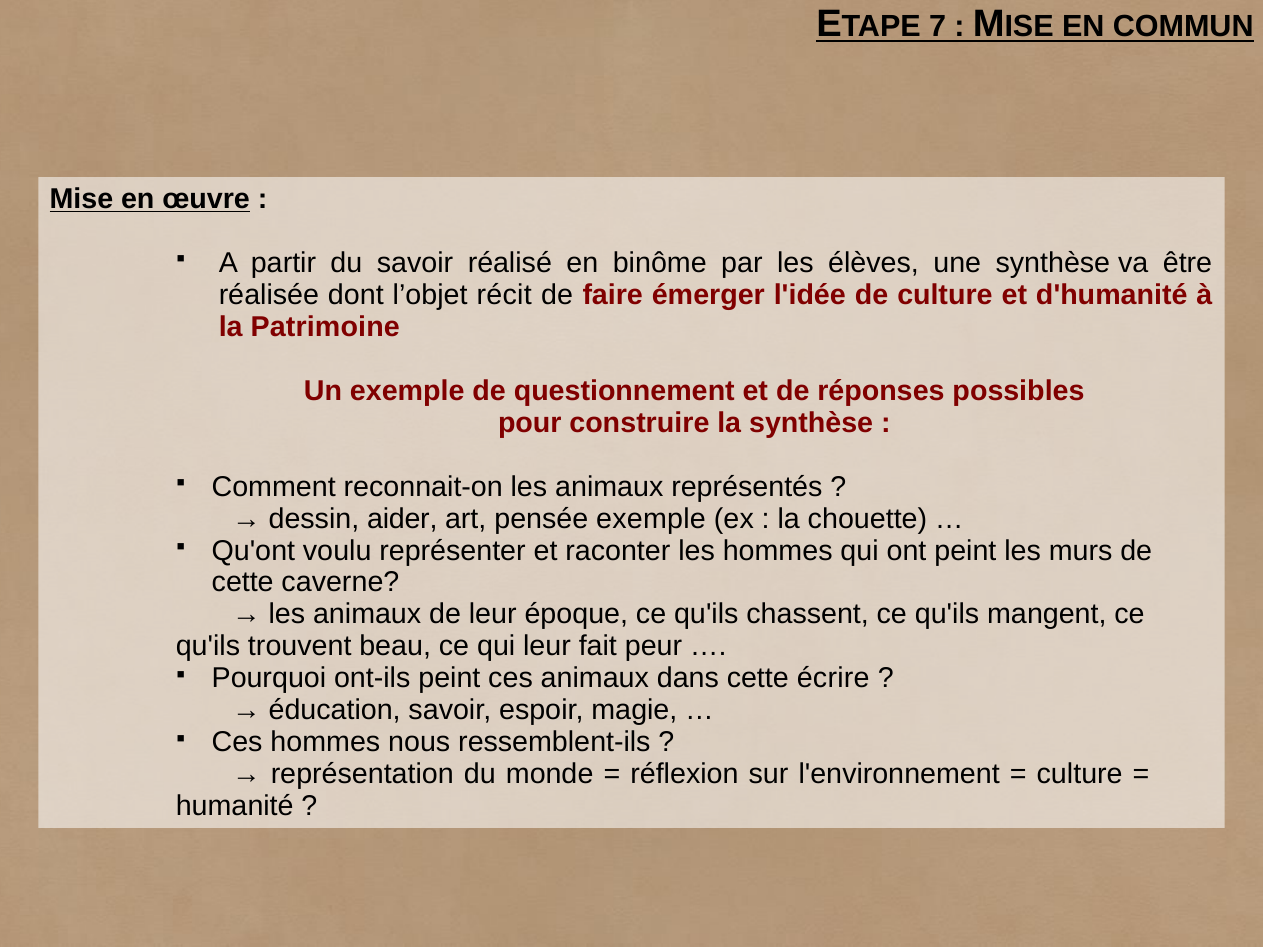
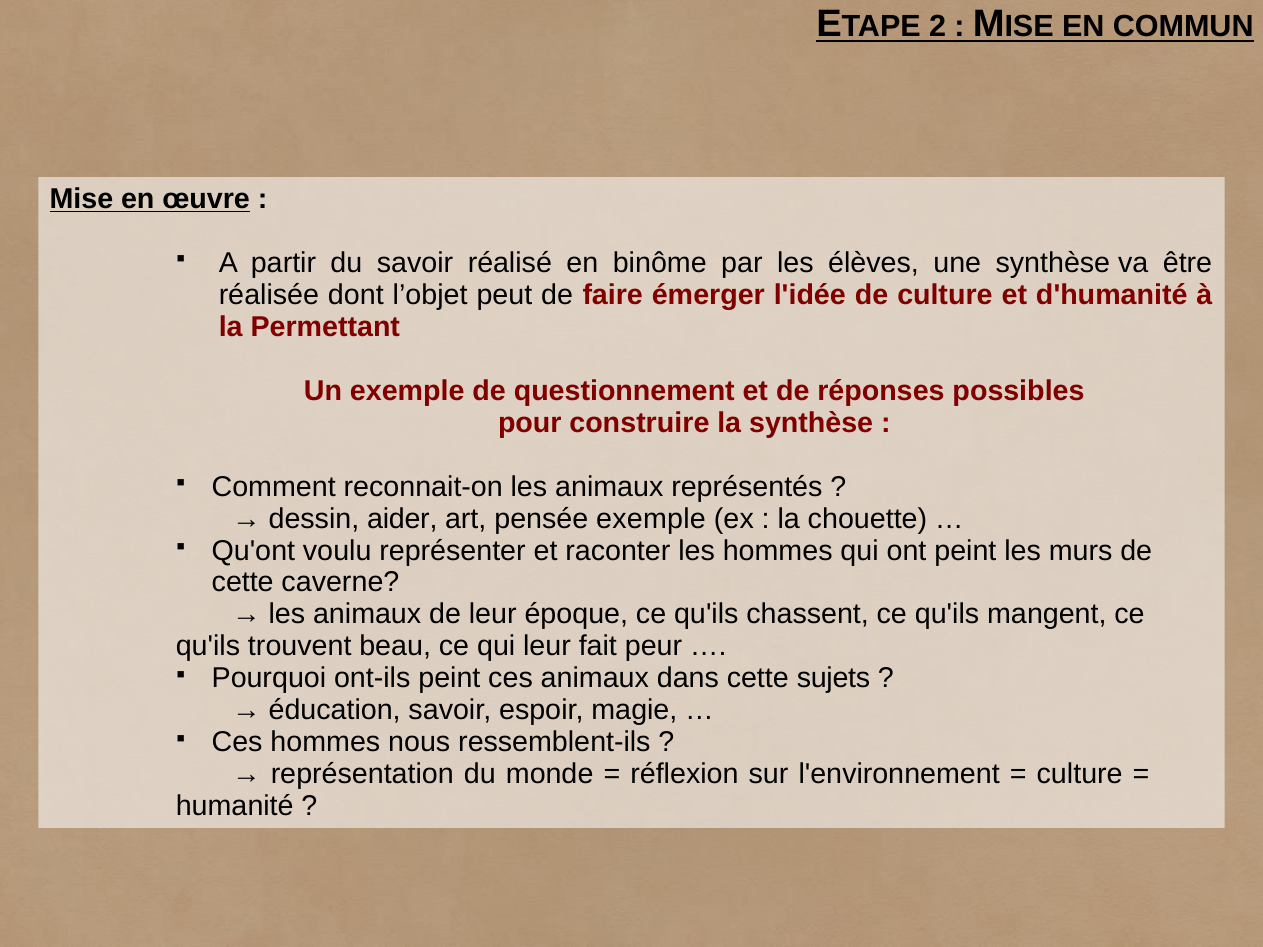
7: 7 -> 2 (938, 27)
récit: récit -> peut (504, 295)
Patrimoine: Patrimoine -> Permettant (325, 327)
écrire: écrire -> sujets (833, 679)
